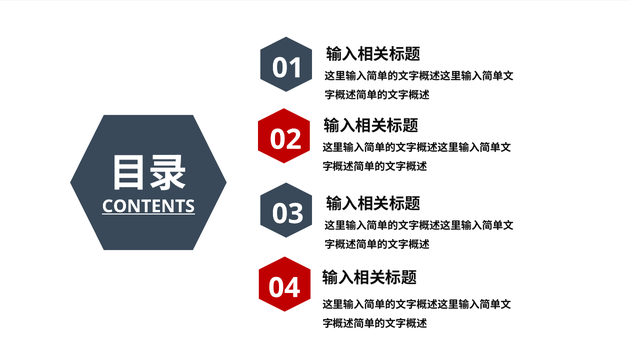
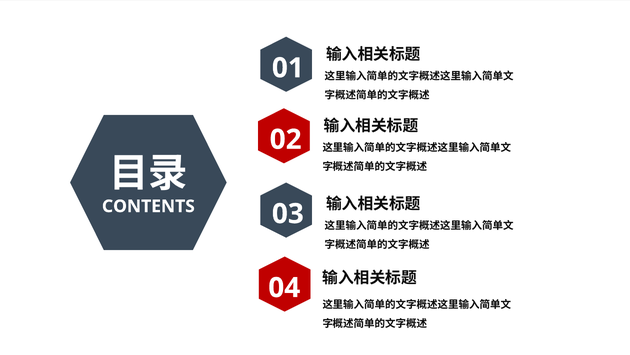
CONTENTS underline: present -> none (148, 206)
